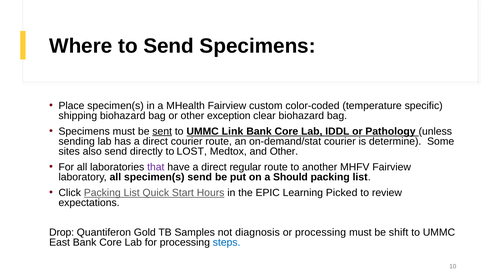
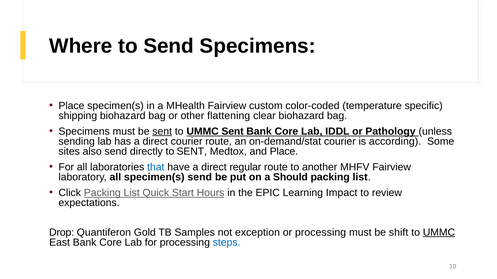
exception: exception -> flattening (229, 116)
UMMC Link: Link -> Sent (233, 132)
determine: determine -> according (395, 142)
to LOST: LOST -> SENT (192, 152)
and Other: Other -> Place (284, 152)
that colour: purple -> blue (156, 167)
Picked: Picked -> Impact (342, 193)
diagnosis: diagnosis -> exception (258, 233)
UMMC underline: none -> present (439, 233)
